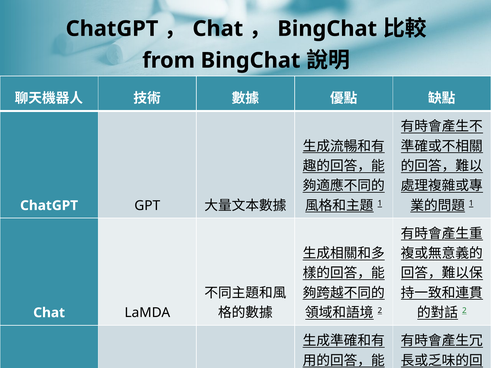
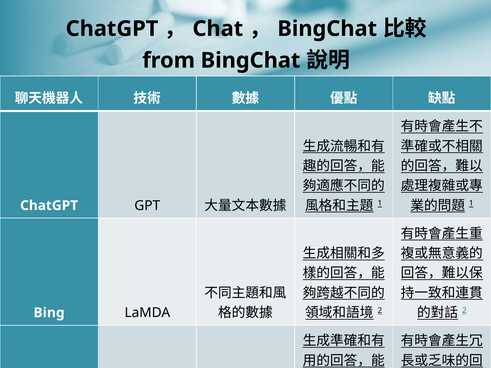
Chat: Chat -> Bing (49, 313)
